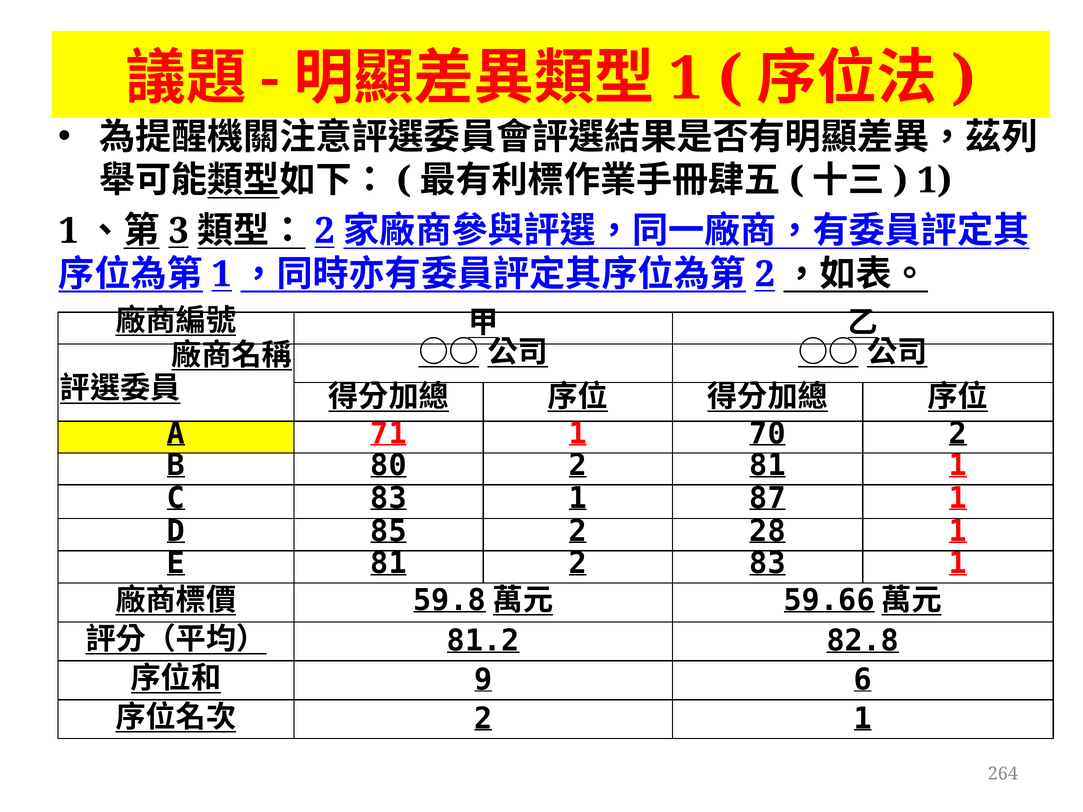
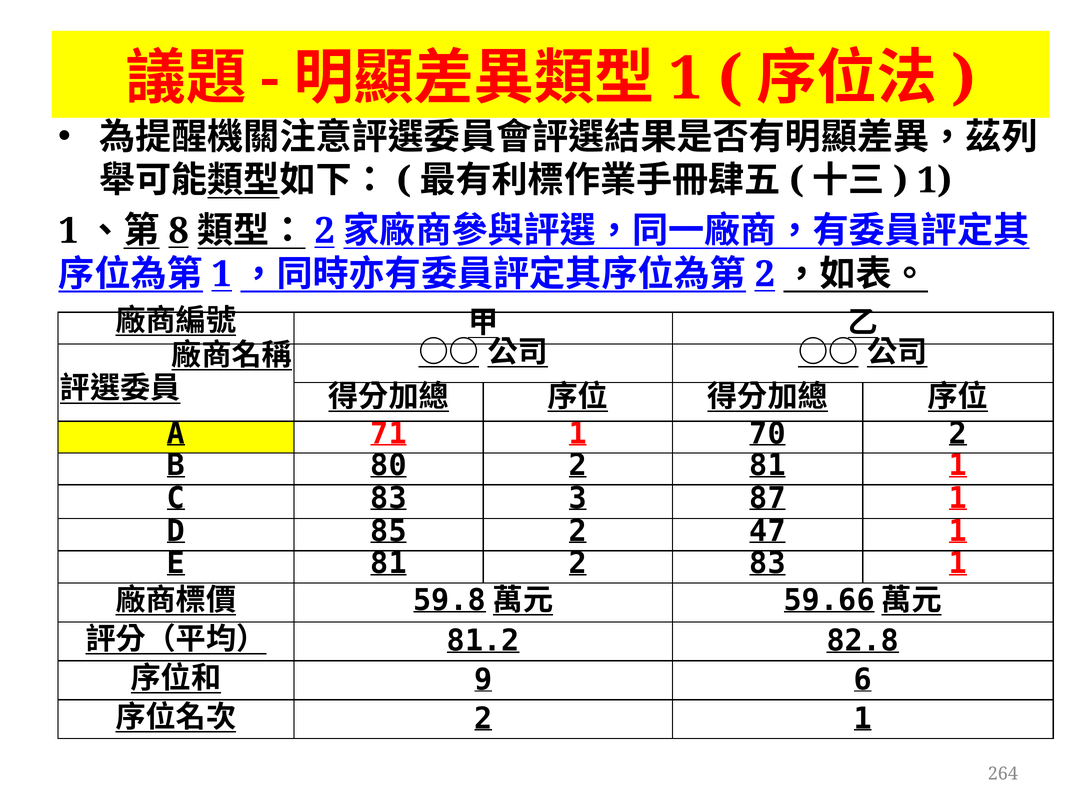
3: 3 -> 8 (179, 231)
C 83 1: 1 -> 3 (578, 498)
28: 28 -> 47 (768, 531)
